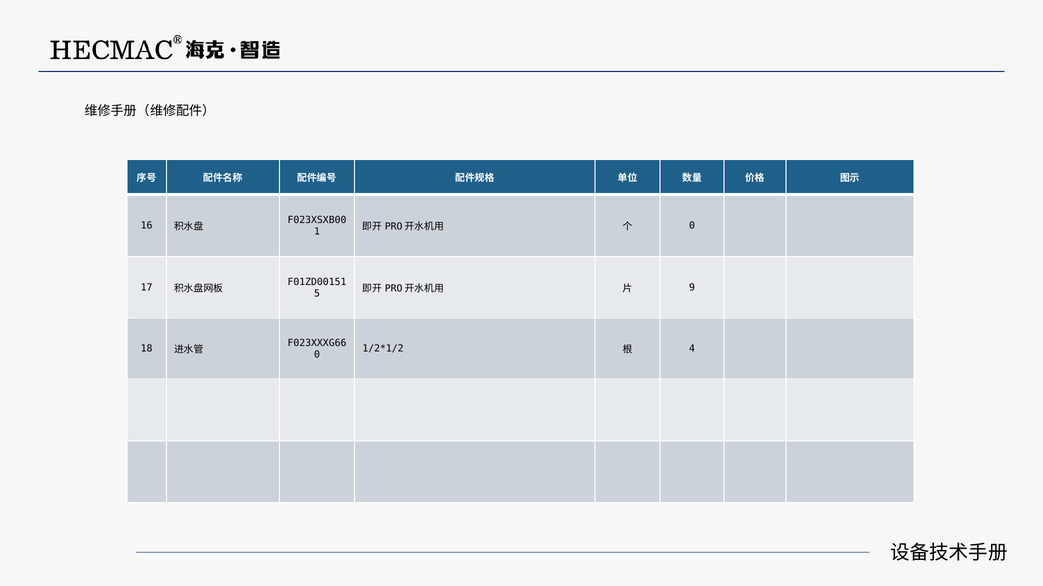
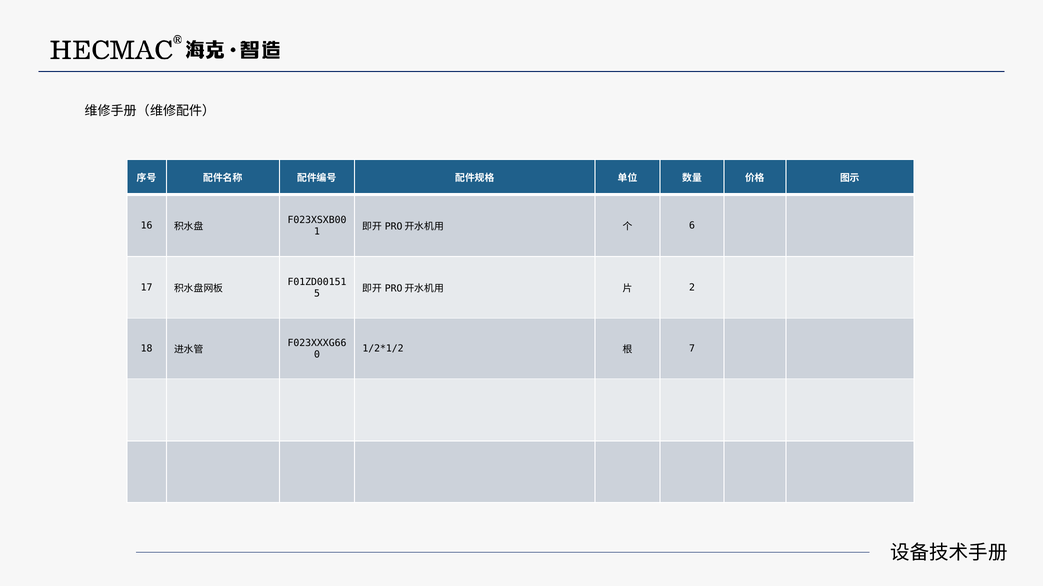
0: 0 -> 6 (692, 226)
9: 9 -> 2 (692, 288)
4: 4 -> 7 (692, 349)
